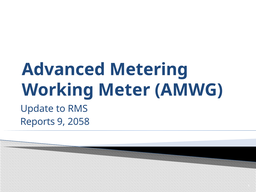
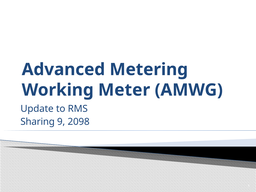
Reports: Reports -> Sharing (38, 122)
2058: 2058 -> 2098 (79, 122)
